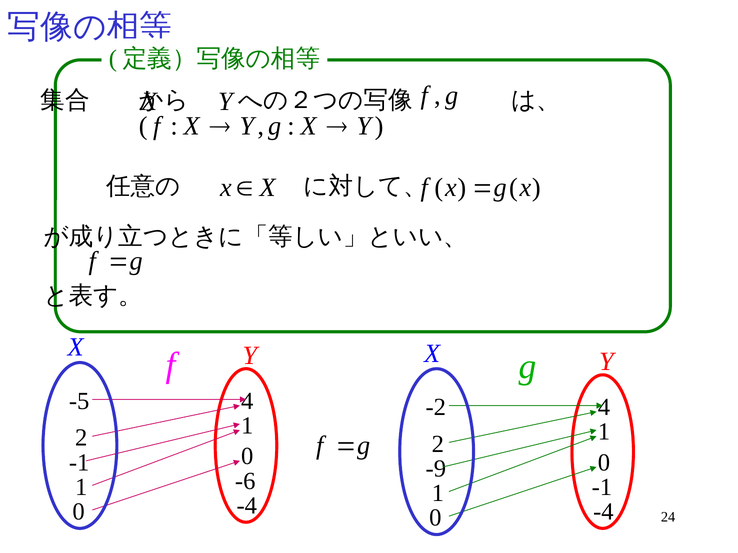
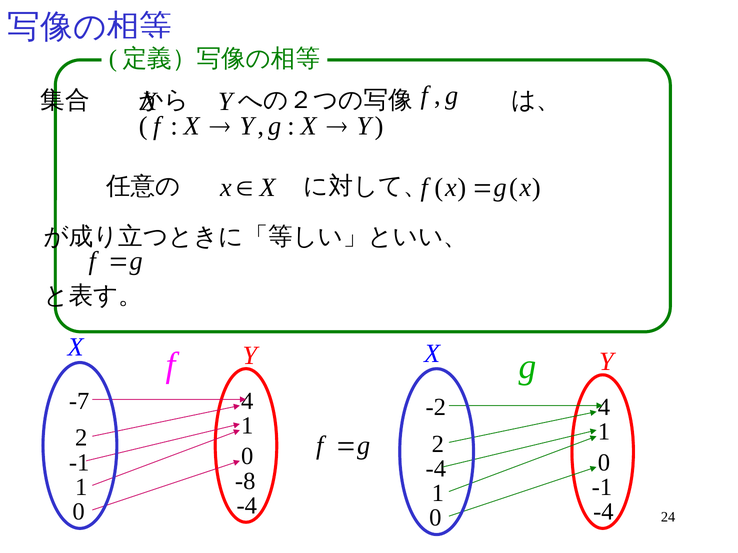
-5: -5 -> -7 (79, 401)
-9: -9 -> -4 (436, 469)
-6: -6 -> -8 (245, 481)
